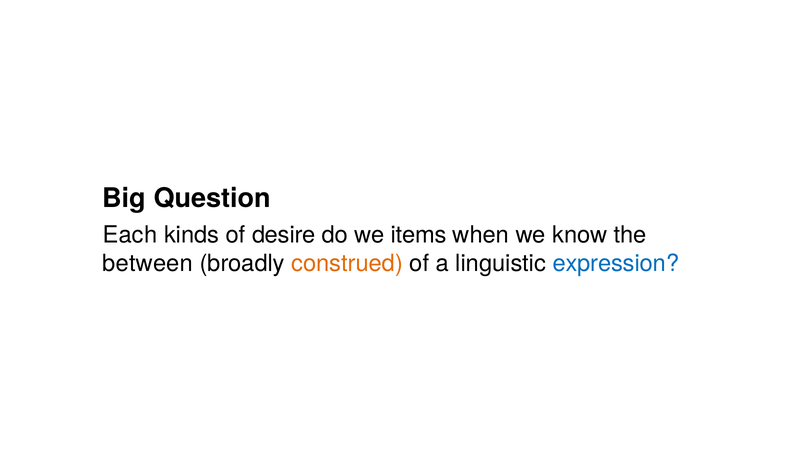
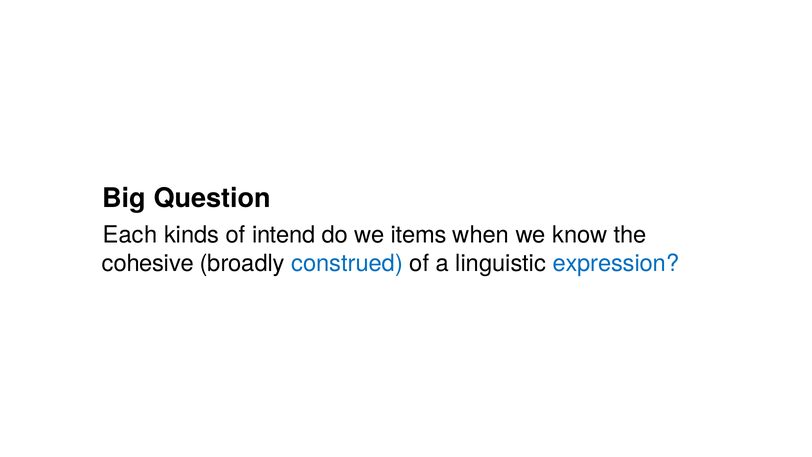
desire: desire -> intend (284, 235)
between: between -> cohesive (148, 263)
construed colour: orange -> blue (347, 263)
